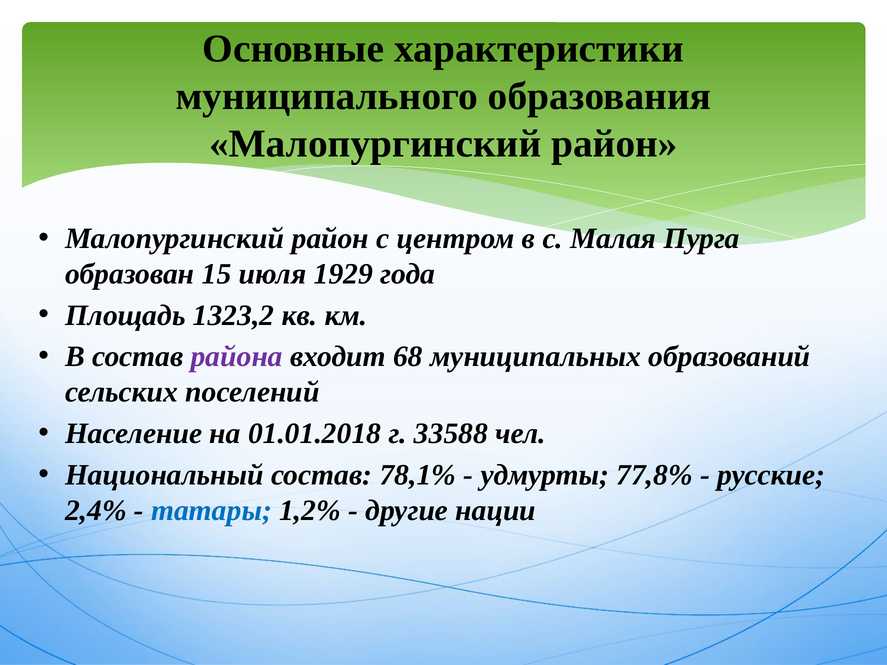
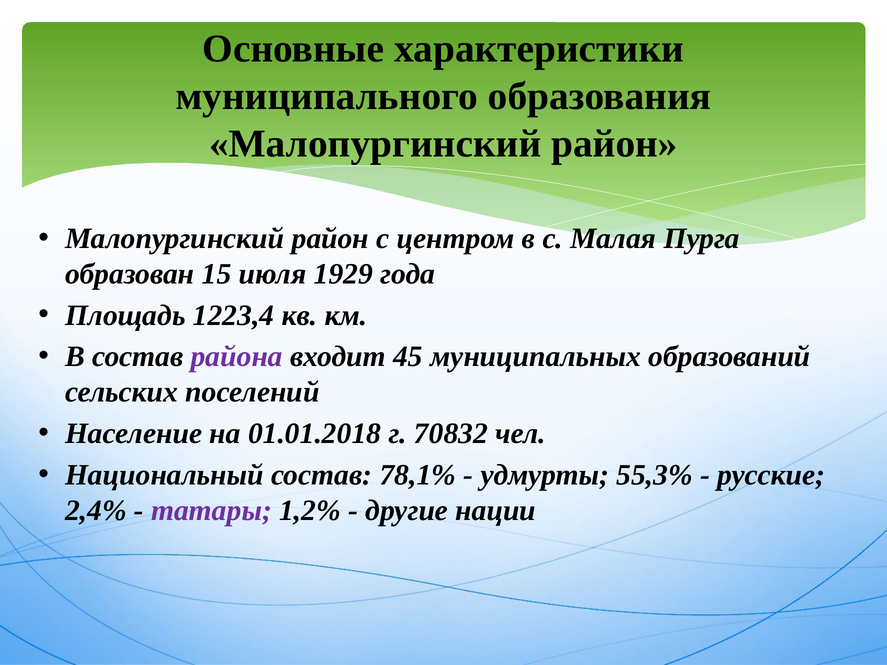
1323,2: 1323,2 -> 1223,4 (234, 315)
68: 68 -> 45 (408, 357)
33588: 33588 -> 70832 (451, 434)
77,8%: 77,8% -> 55,3% (655, 475)
татары colour: blue -> purple (212, 511)
